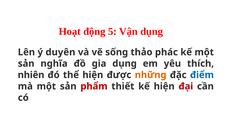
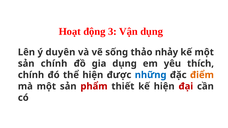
5: 5 -> 3 (112, 32)
phác: phác -> nhảy (167, 52)
sản nghĩa: nghĩa -> chính (54, 64)
nhiên: nhiên -> chính (31, 75)
những colour: orange -> blue (151, 75)
điểm colour: blue -> orange (202, 75)
